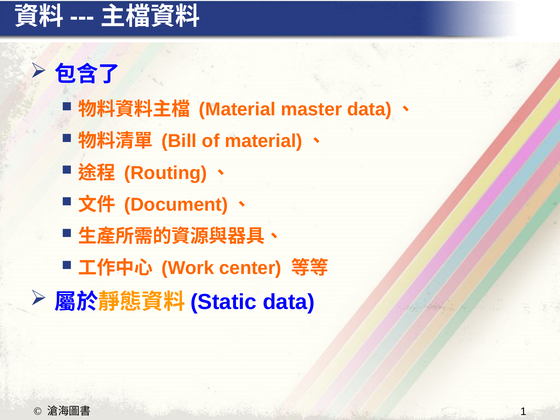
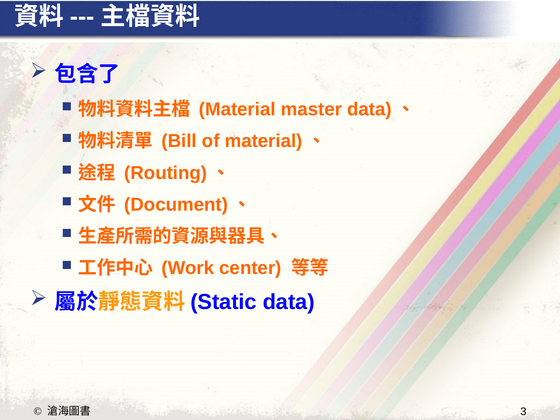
1: 1 -> 3 (523, 411)
